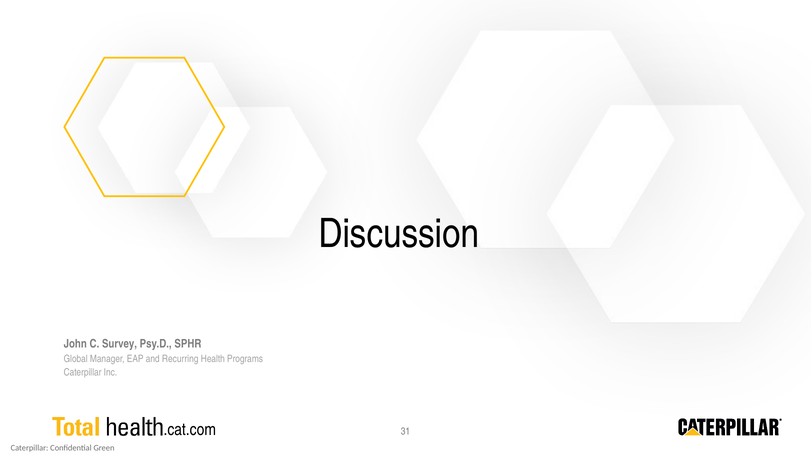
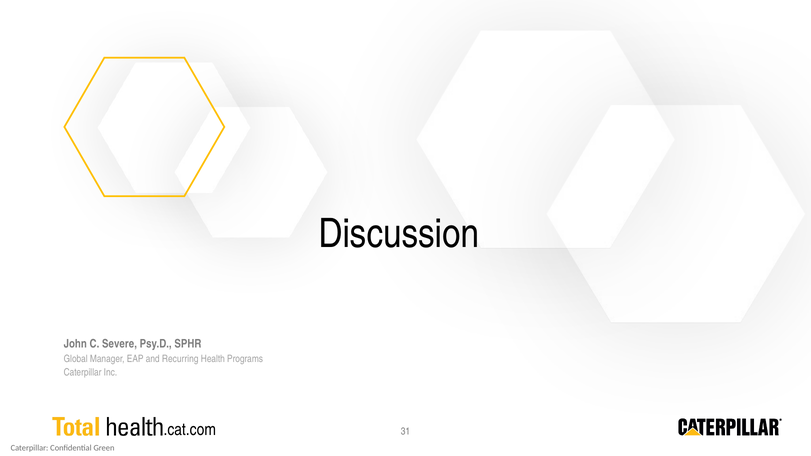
Survey: Survey -> Severe (119, 344)
